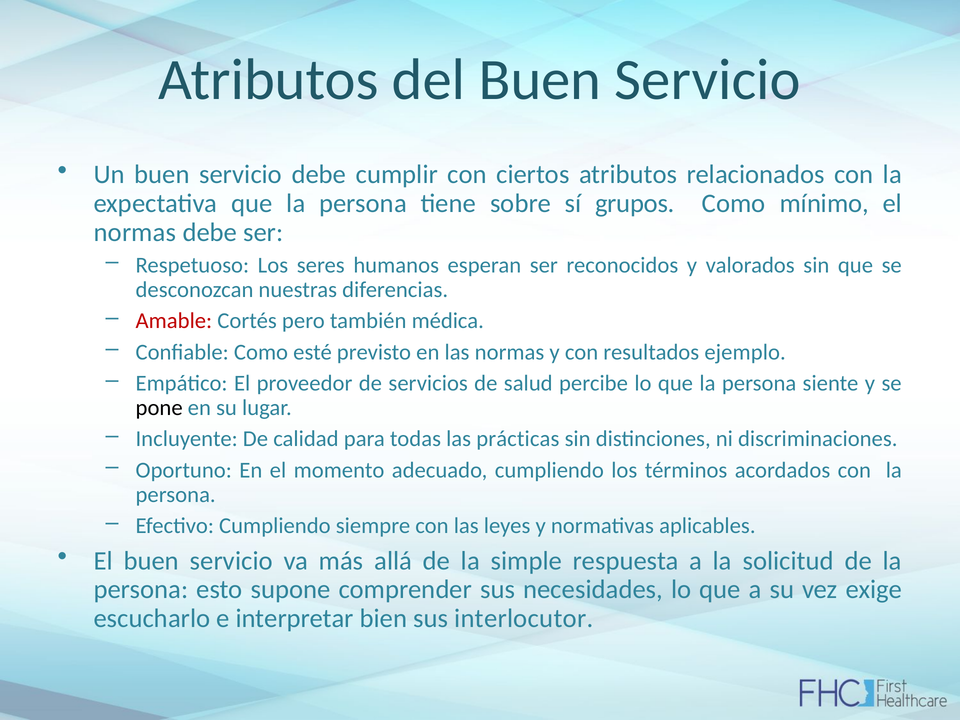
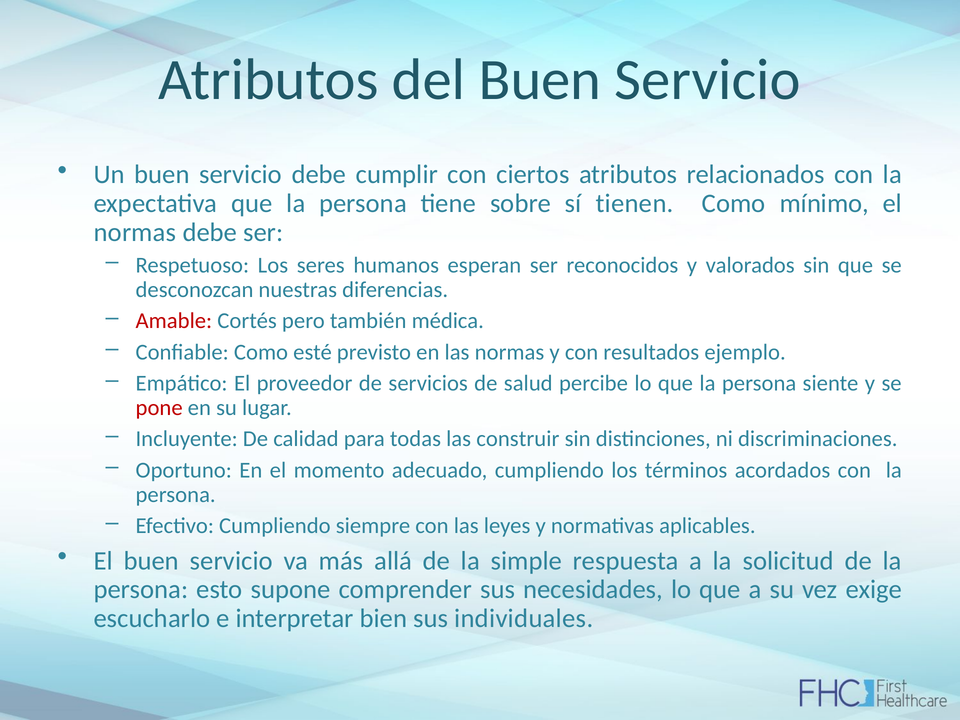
grupos: grupos -> tienen (635, 203)
pone colour: black -> red (159, 408)
prácticas: prácticas -> construir (518, 439)
interlocutor: interlocutor -> individuales (524, 618)
